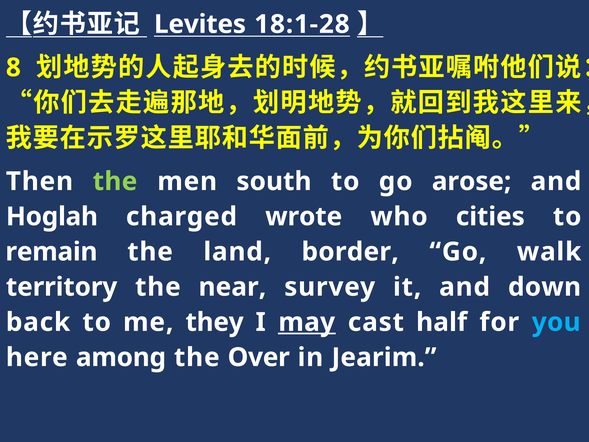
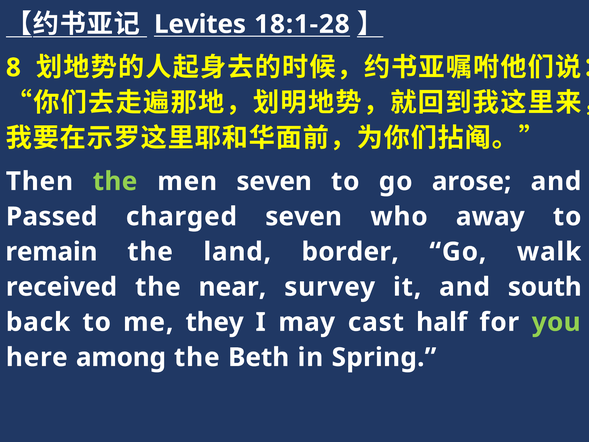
men south: south -> seven (274, 181)
Hoglah: Hoglah -> Passed (52, 217)
charged wrote: wrote -> seven (304, 217)
cities: cities -> away (490, 217)
territory: territory -> received (62, 287)
down: down -> south (545, 287)
may underline: present -> none (307, 322)
you colour: light blue -> light green (556, 322)
Over: Over -> Beth (259, 357)
Jearim: Jearim -> Spring (384, 357)
